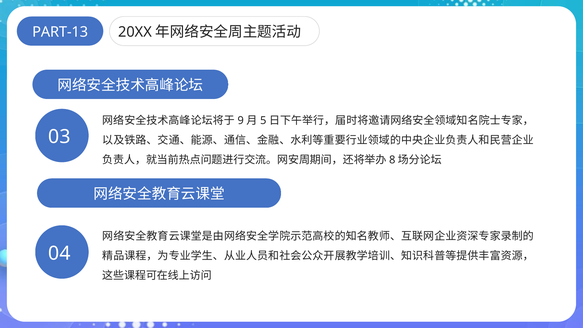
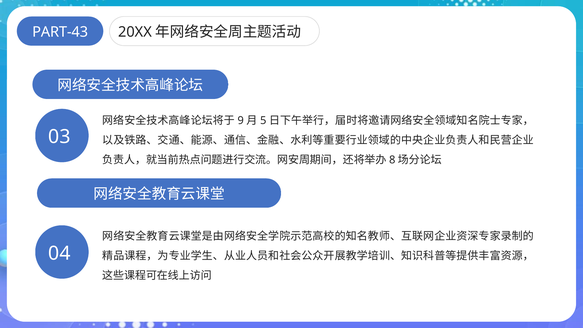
PART-13: PART-13 -> PART-43 (60, 32)
